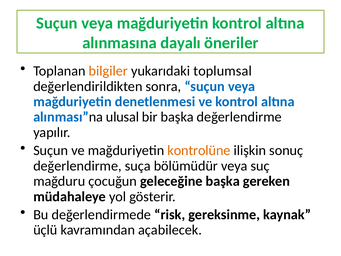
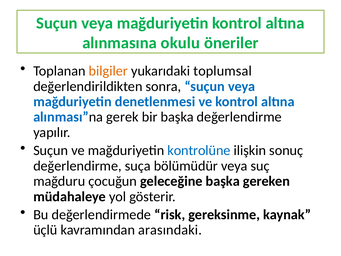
dayalı: dayalı -> okulu (180, 43)
ulusal: ulusal -> gerek (122, 117)
kontrolüne colour: orange -> blue (199, 150)
açabilecek: açabilecek -> arasındaki (170, 230)
